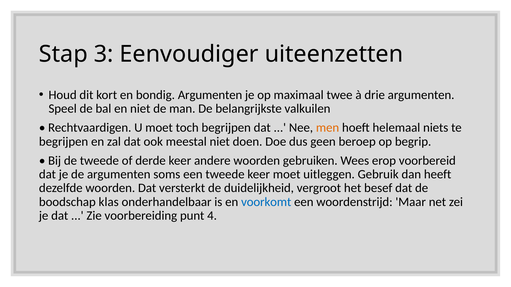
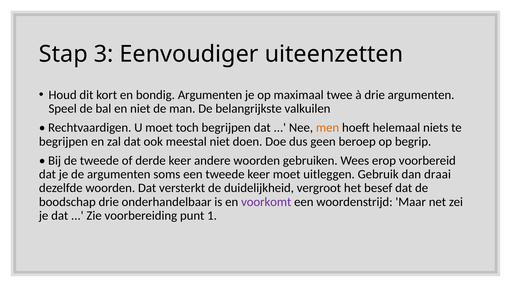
heeft: heeft -> draai (438, 175)
boodschap klas: klas -> drie (109, 202)
voorkomt colour: blue -> purple (266, 202)
4: 4 -> 1 (212, 216)
